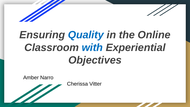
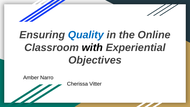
with colour: blue -> black (92, 47)
